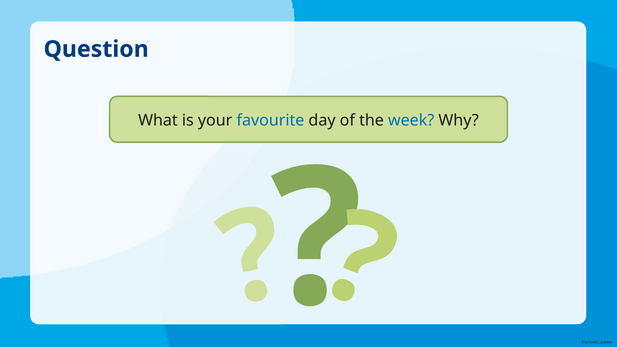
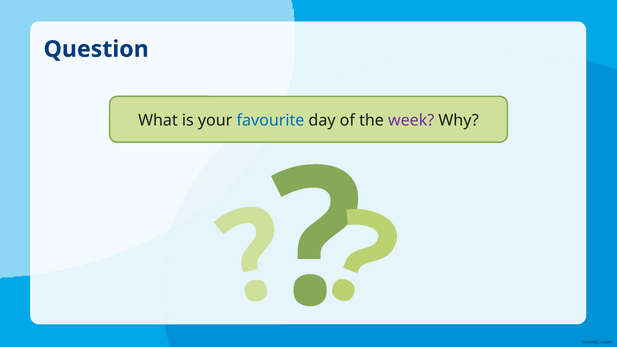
week colour: blue -> purple (411, 120)
